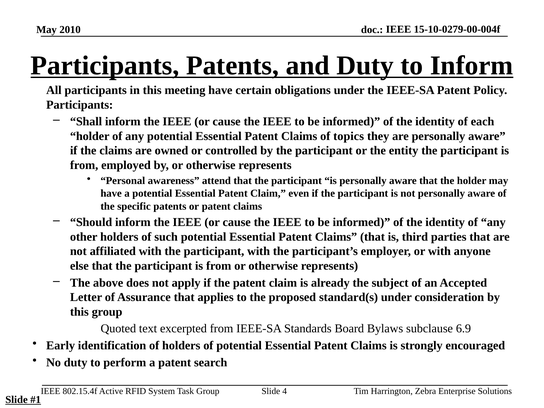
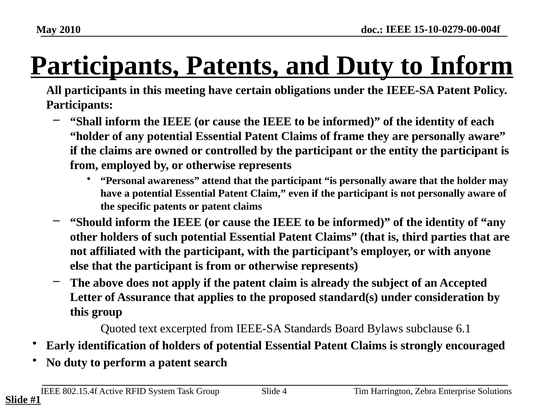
topics: topics -> frame (349, 136)
6.9: 6.9 -> 6.1 (463, 329)
